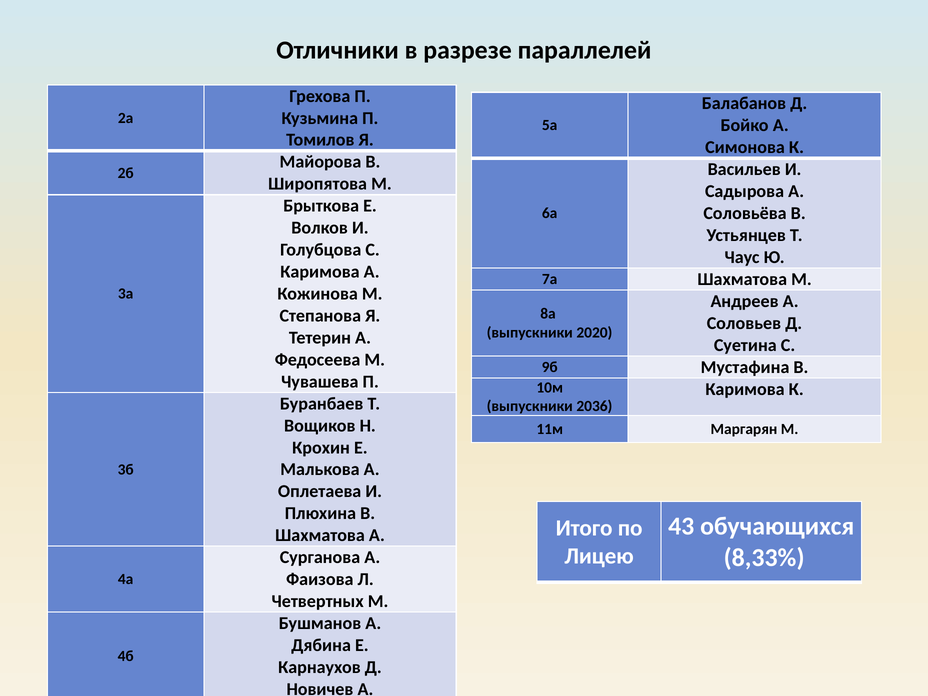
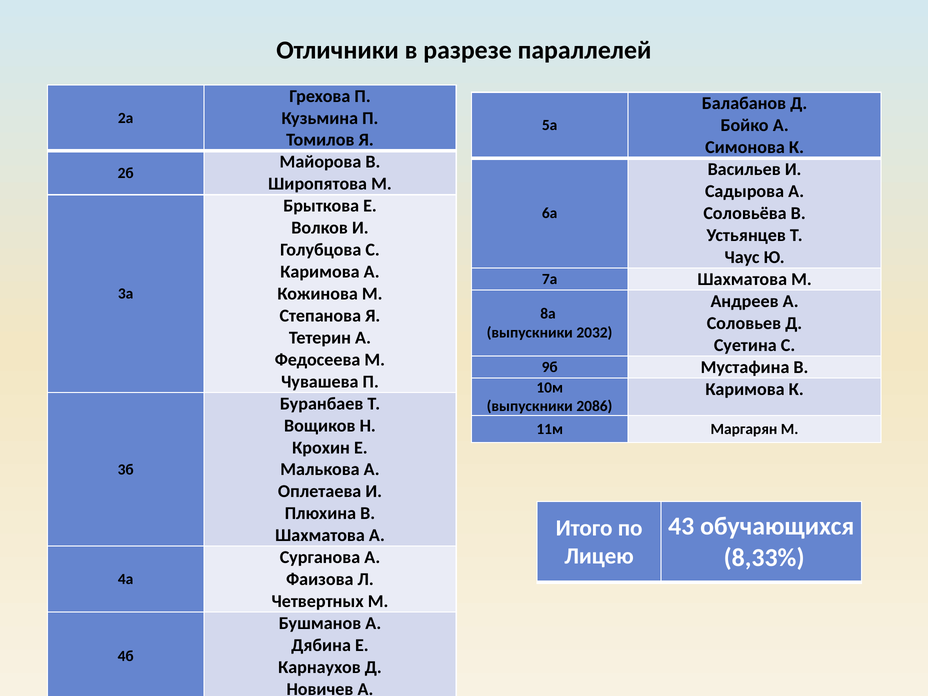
2020: 2020 -> 2032 (594, 332)
2036: 2036 -> 2086 (594, 406)
